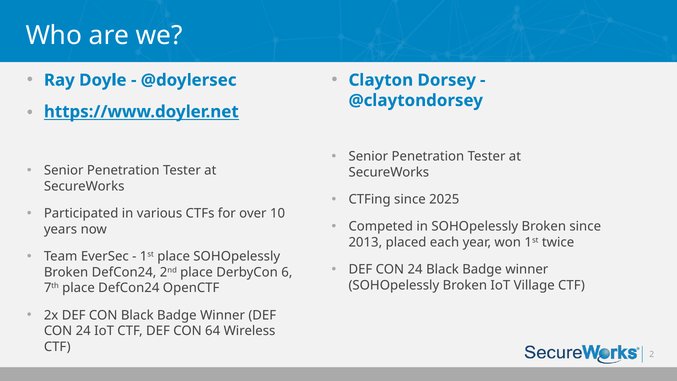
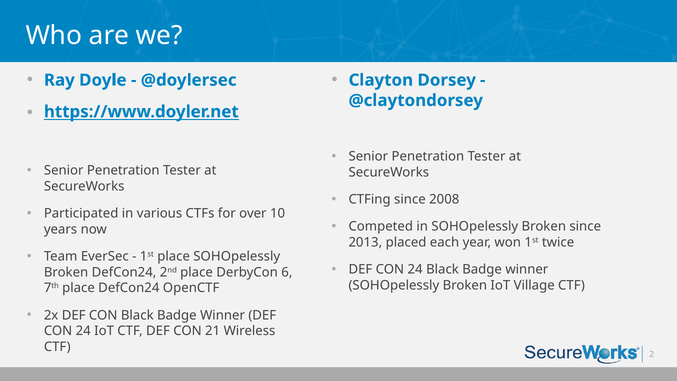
2025: 2025 -> 2008 (444, 199)
64: 64 -> 21 (213, 331)
